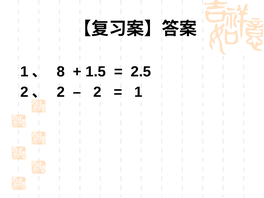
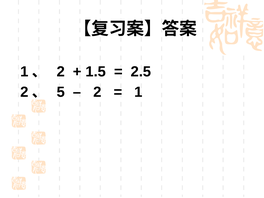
8: 8 -> 2 (61, 72)
2: 2 -> 5 (61, 92)
